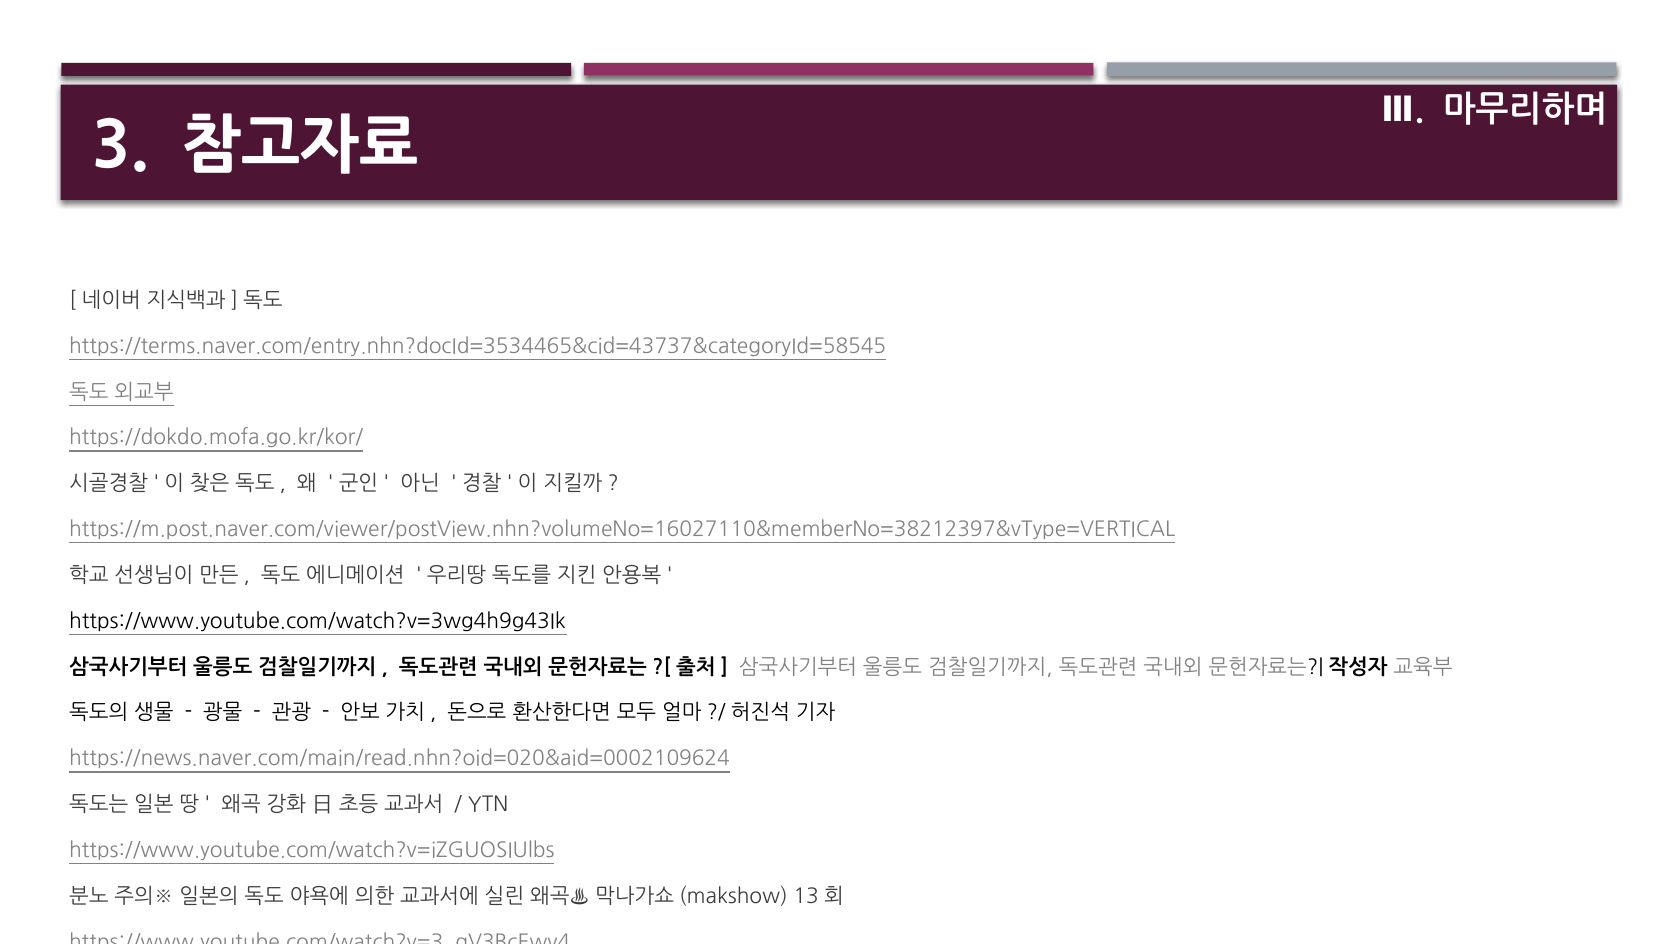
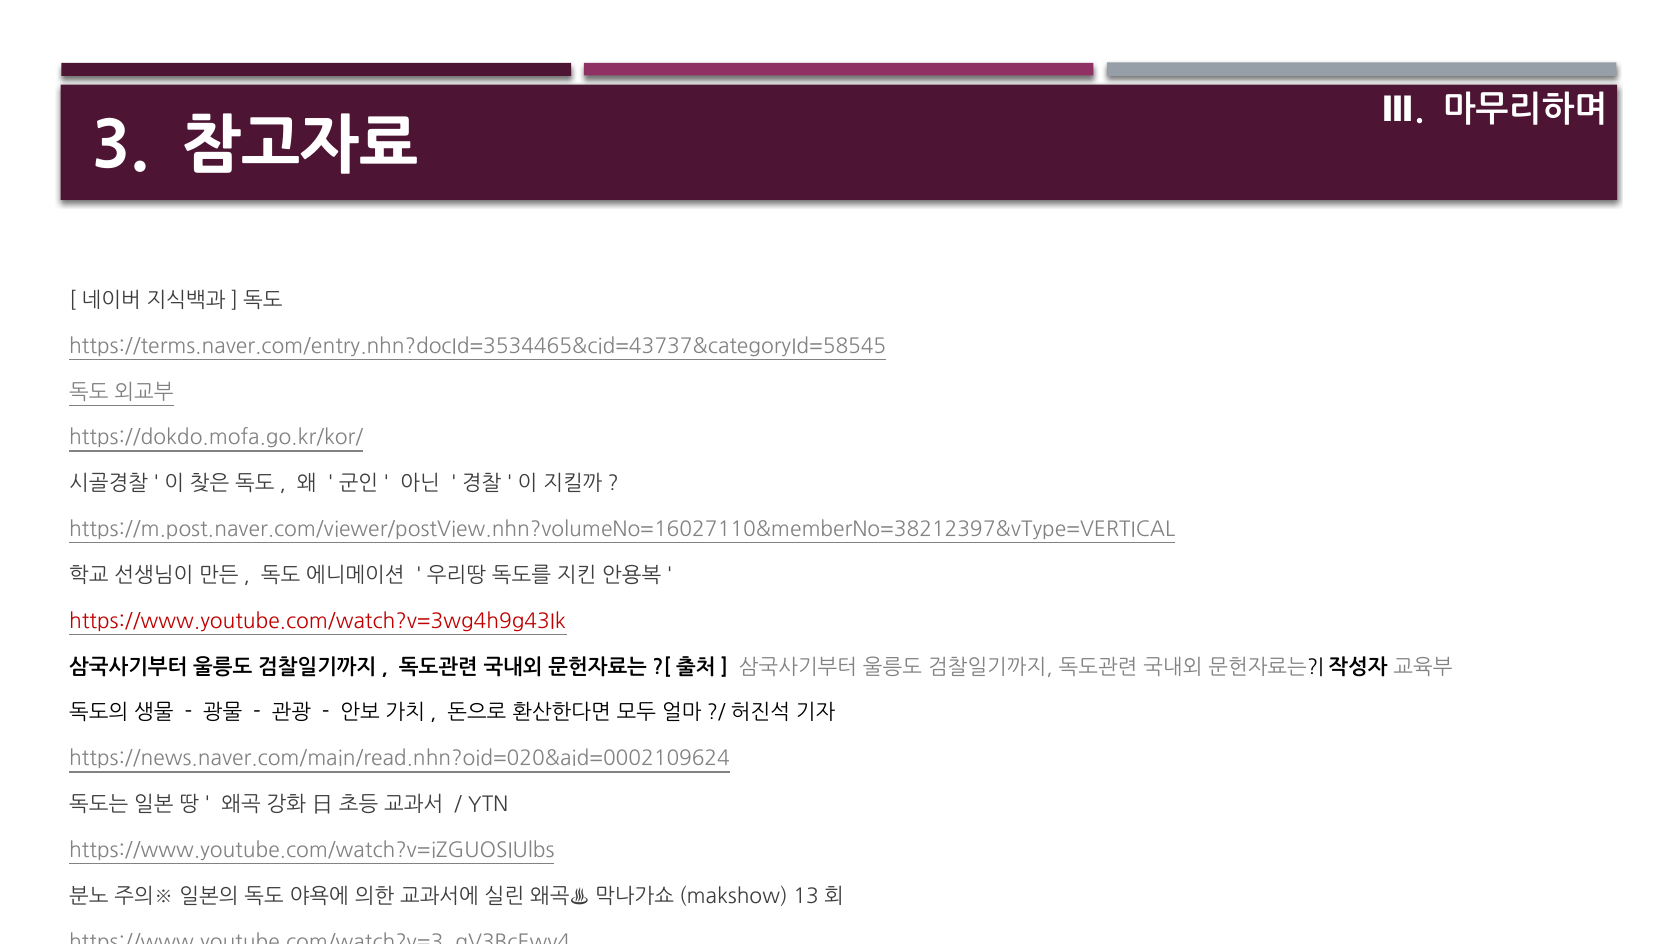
https://www.youtube.com/watch?v=3wg4h9g43Ik colour: black -> red (317, 621)
